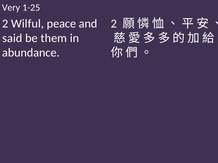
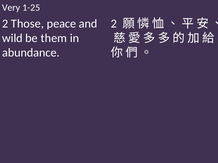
Wilful: Wilful -> Those (27, 24)
said: said -> wild (12, 38)
